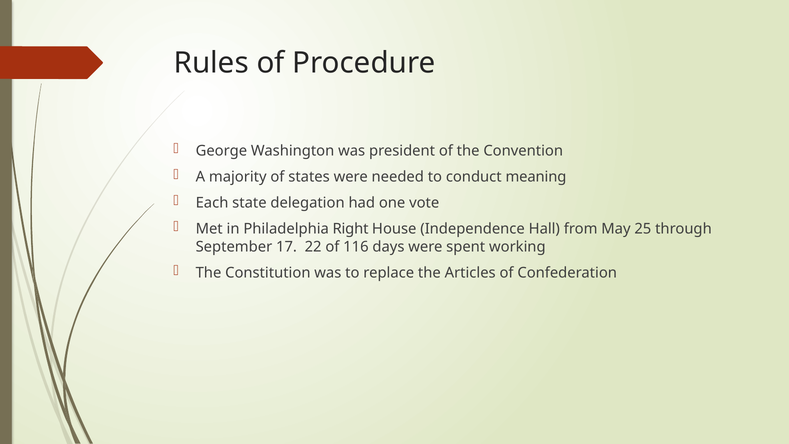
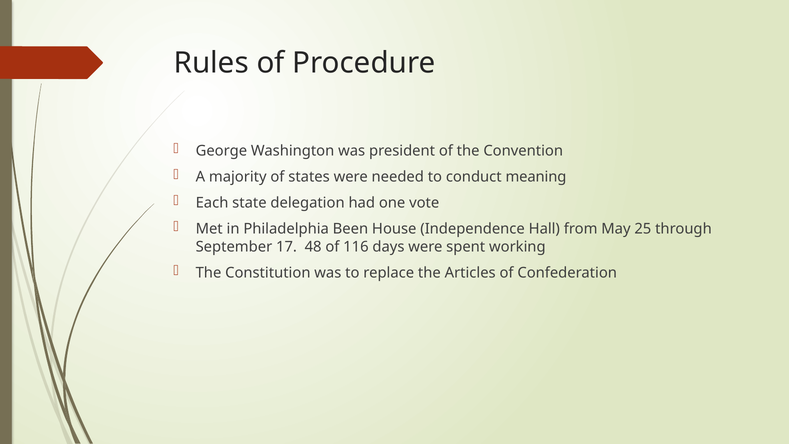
Right: Right -> Been (350, 229)
22: 22 -> 48 (313, 247)
